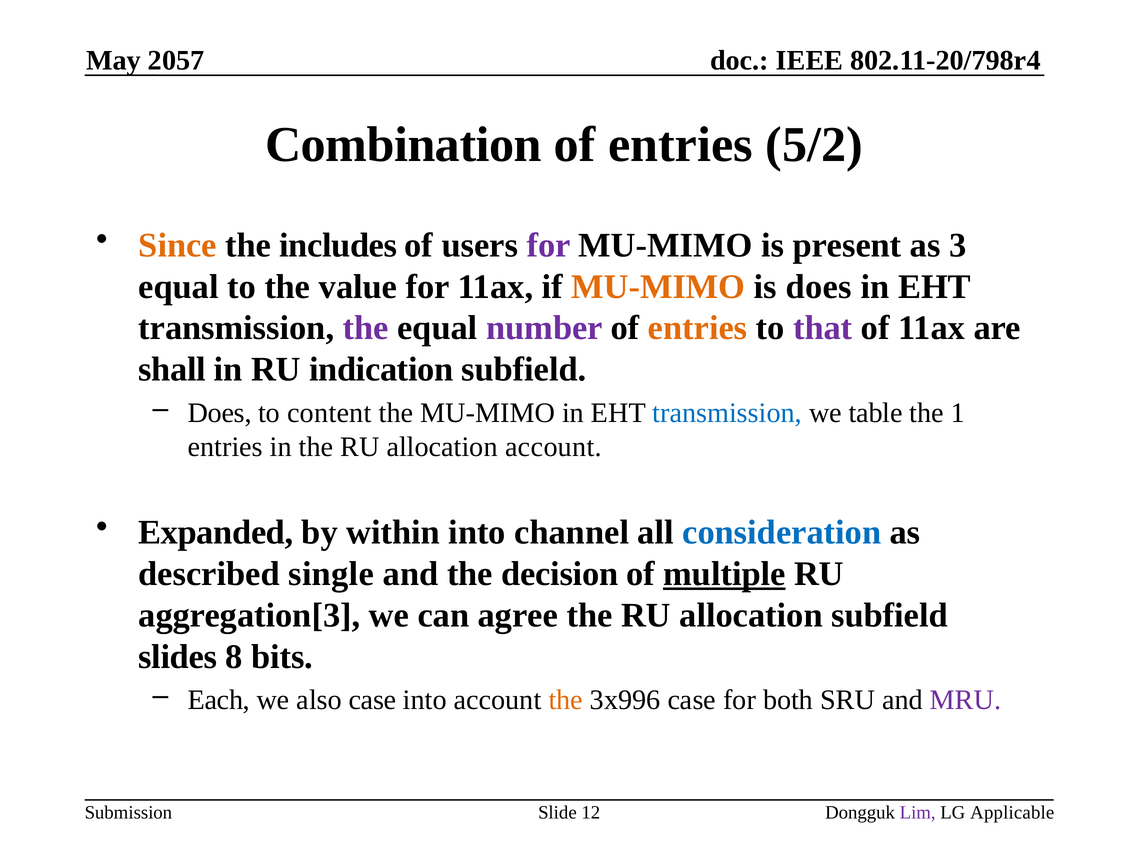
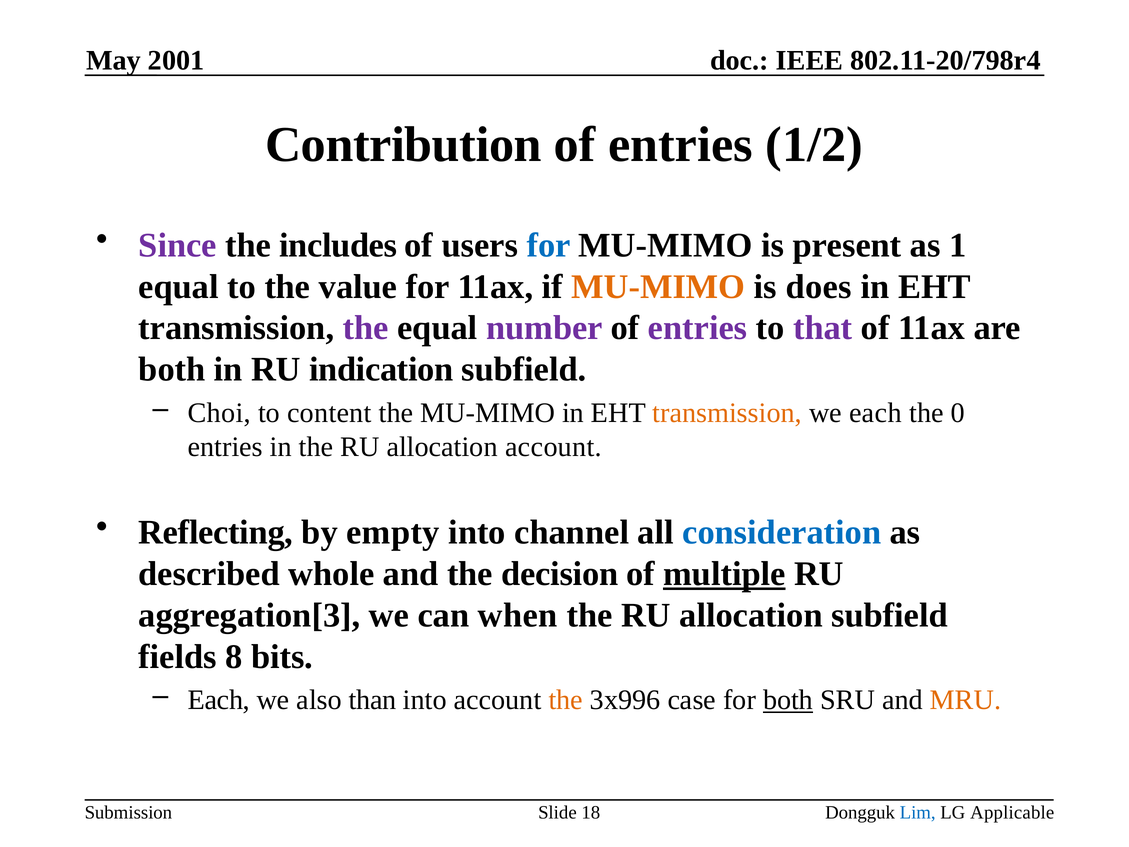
2057: 2057 -> 2001 (176, 60)
Combination: Combination -> Contribution (403, 145)
5/2: 5/2 -> 1/2 (814, 145)
Since colour: orange -> purple (178, 245)
for colour: purple -> blue (549, 245)
3: 3 -> 1 (958, 245)
entries colour: orange -> purple (698, 328)
shall: shall -> both (172, 369)
Does: Does -> Choi (219, 413)
transmission colour: blue -> orange (727, 413)
we table: table -> each (875, 413)
1: 1 -> 0 (958, 413)
Expanded: Expanded -> Reflecting (216, 532)
within: within -> empty (393, 532)
single: single -> whole (331, 574)
agree: agree -> when (518, 615)
slides: slides -> fields (178, 657)
also case: case -> than (373, 700)
both underline: none -> present (788, 700)
MRU colour: purple -> orange (965, 700)
12: 12 -> 18 (591, 812)
Lim colour: purple -> blue (918, 812)
